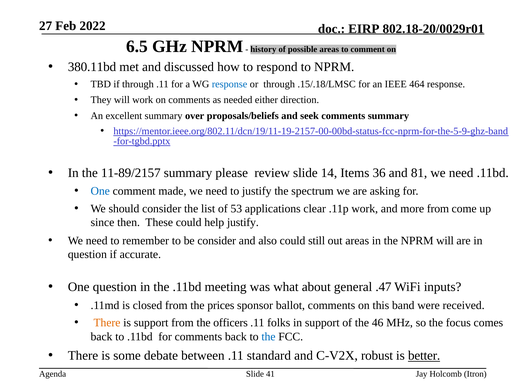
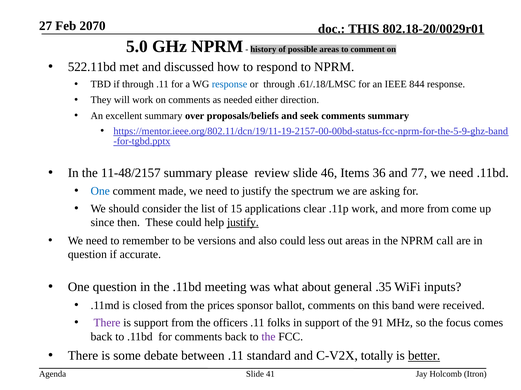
2022: 2022 -> 2070 (93, 26)
EIRP: EIRP -> THIS (364, 29)
6.5: 6.5 -> 5.0 (137, 47)
380.11bd: 380.11bd -> 522.11bd (92, 67)
.15/.18/LMSC: .15/.18/LMSC -> .61/.18/LMSC (327, 84)
464: 464 -> 844 (417, 84)
11-89/2157: 11-89/2157 -> 11-48/2157 (131, 173)
14: 14 -> 46 (329, 173)
81: 81 -> 77 (419, 173)
53: 53 -> 15 (236, 209)
justify underline: none -> present (243, 223)
be consider: consider -> versions (217, 241)
still: still -> less (317, 241)
NPRM will: will -> call (445, 241)
.47: .47 -> .35 (383, 288)
There colour: orange -> purple (107, 323)
46: 46 -> 91 (378, 323)
the colour: blue -> purple (269, 337)
robust: robust -> totally (377, 356)
